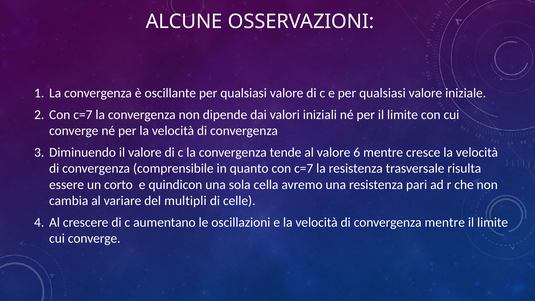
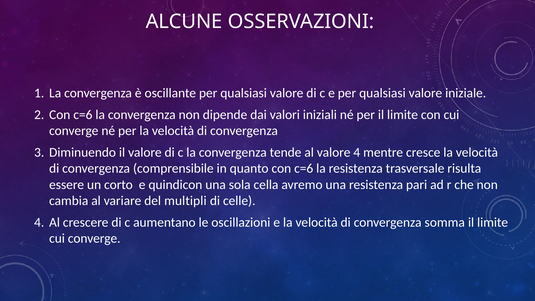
c=7: c=7 -> c=6 (83, 115)
valore 6: 6 -> 4 (357, 152)
quanto con c=7: c=7 -> c=6 (304, 169)
convergenza mentre: mentre -> somma (445, 222)
